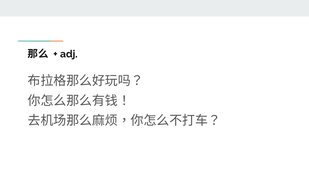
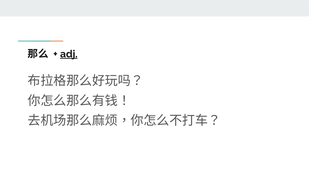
adj underline: none -> present (69, 54)
